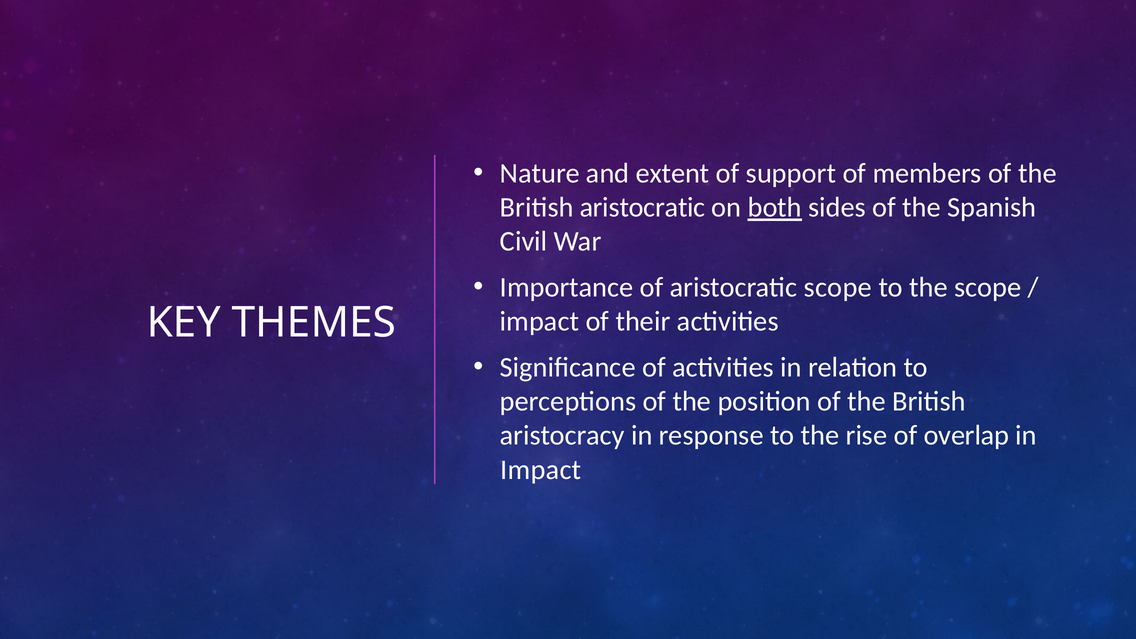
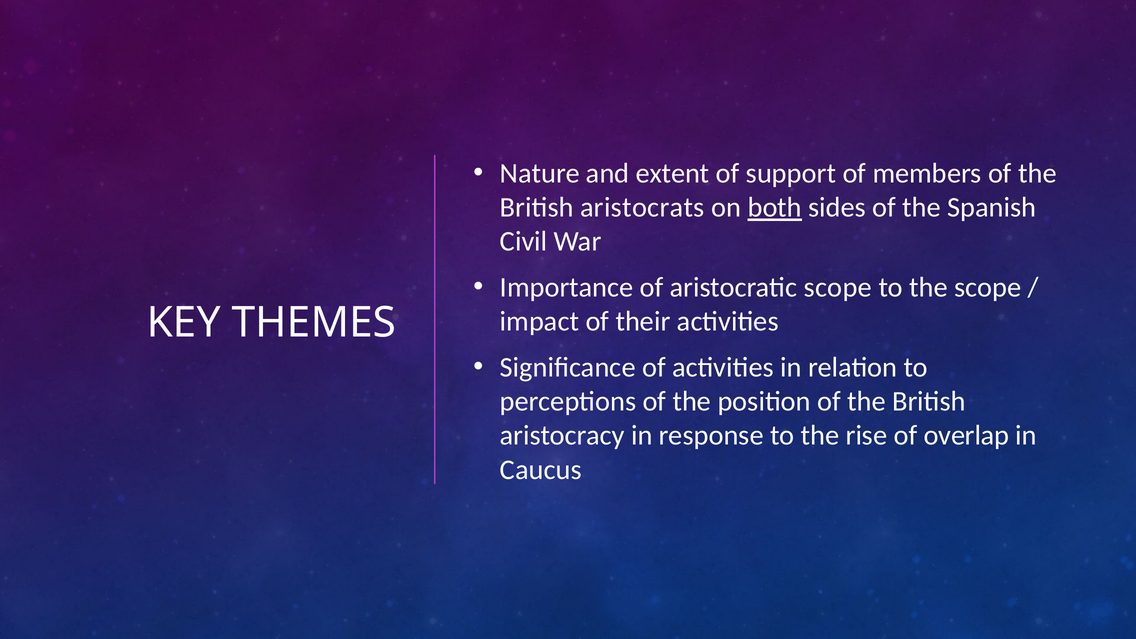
British aristocratic: aristocratic -> aristocrats (642, 207)
Impact: Impact -> Caucus (541, 470)
